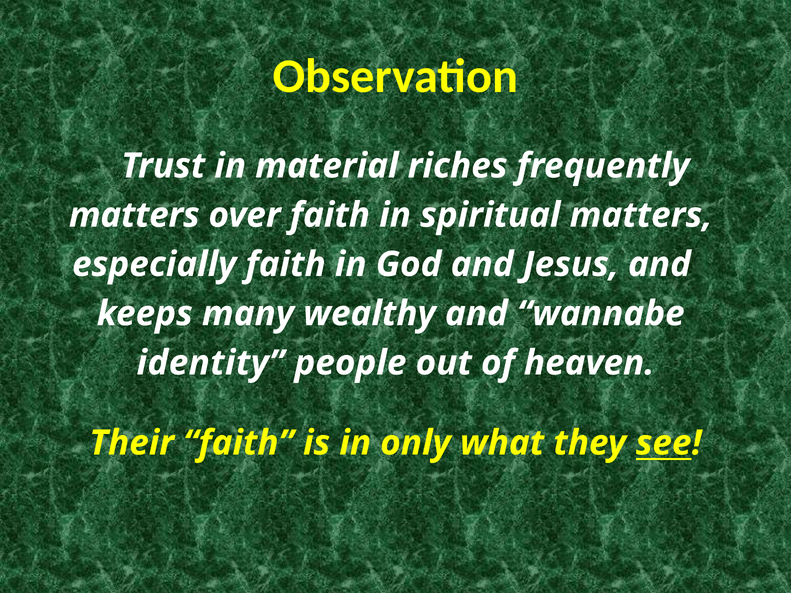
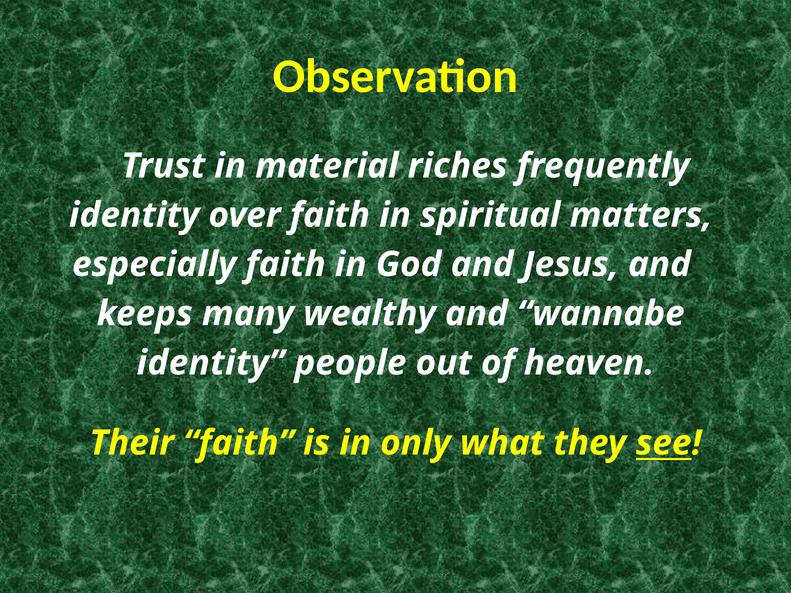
matters: matters -> identity (134, 215)
